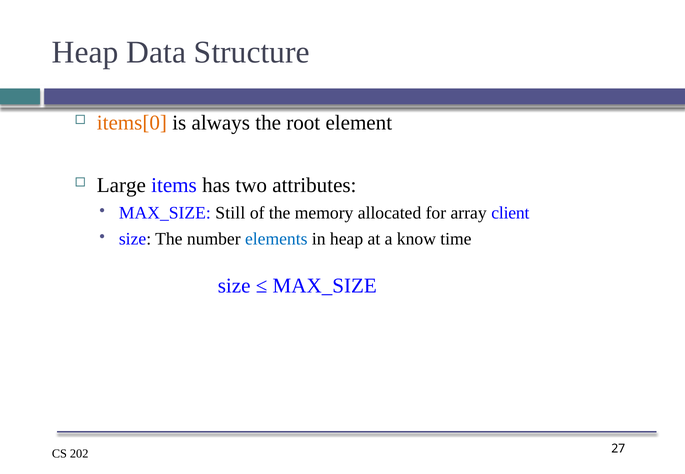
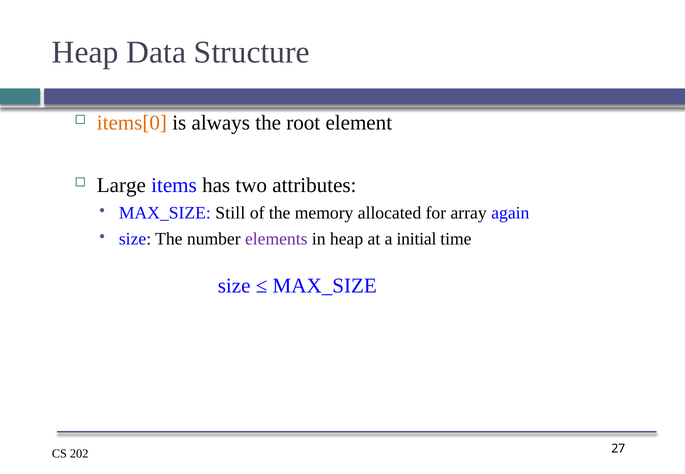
client: client -> again (510, 213)
elements colour: blue -> purple (276, 239)
know: know -> initial (416, 239)
